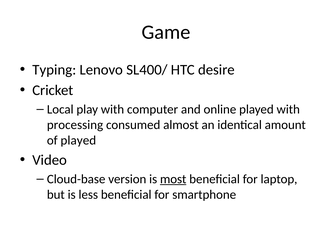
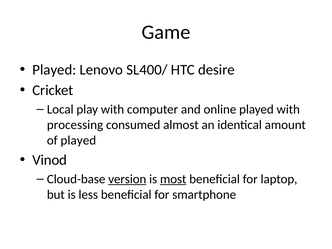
Typing: Typing -> Played (54, 70)
Video: Video -> Vinod (50, 160)
version underline: none -> present (127, 179)
